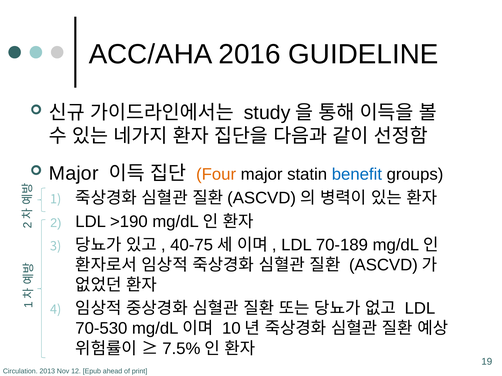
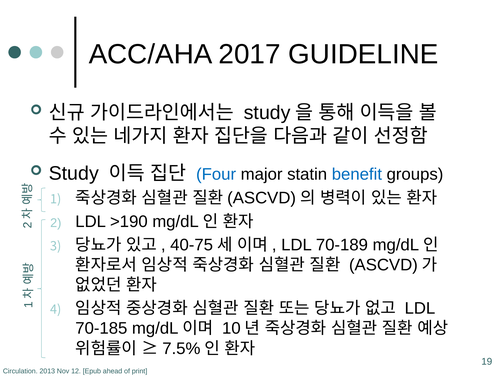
2016: 2016 -> 2017 (250, 54)
Major: Major -> Study (74, 173)
Four colour: orange -> blue (216, 174)
70-530: 70-530 -> 70-185 (101, 329)
